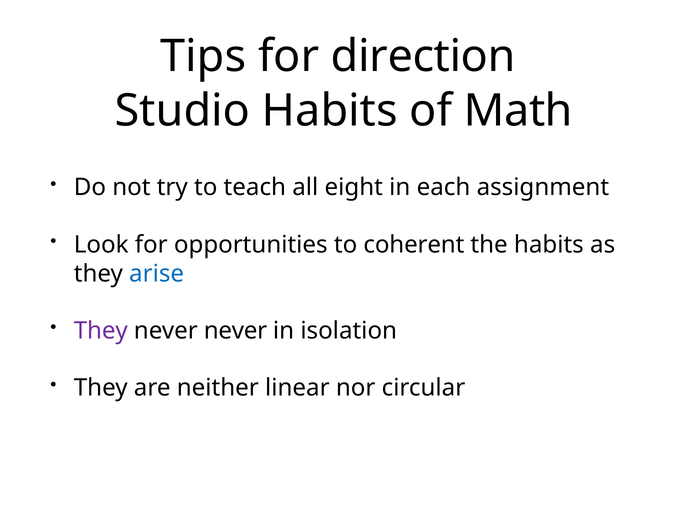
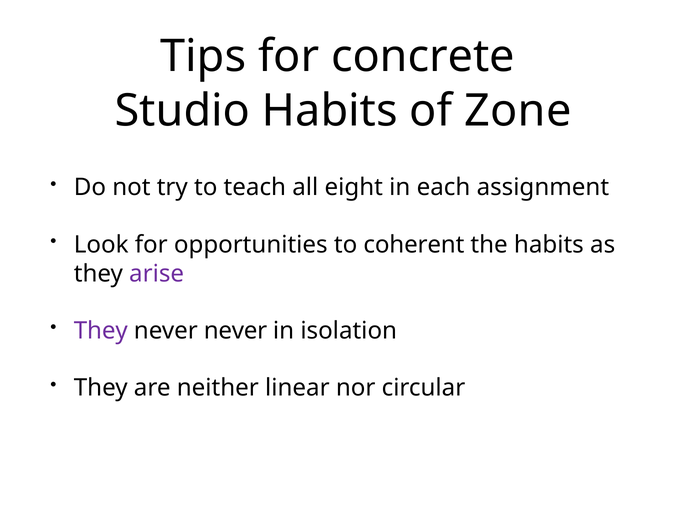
direction: direction -> concrete (423, 57)
Math: Math -> Zone (518, 111)
arise colour: blue -> purple (157, 274)
